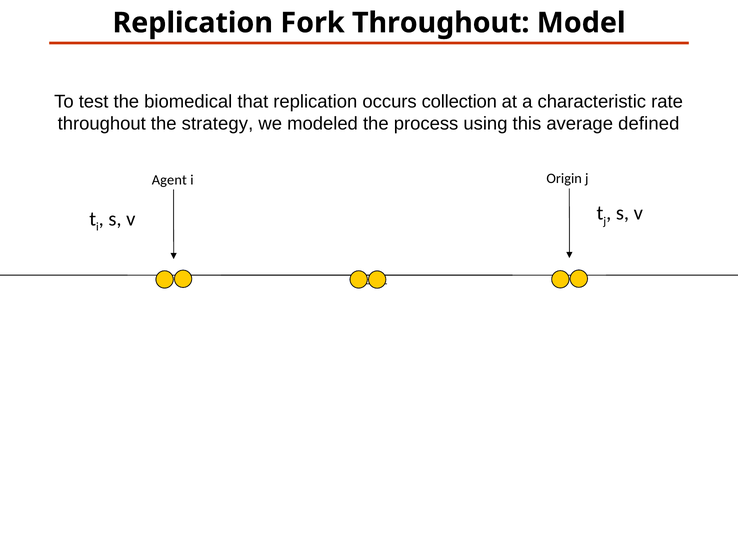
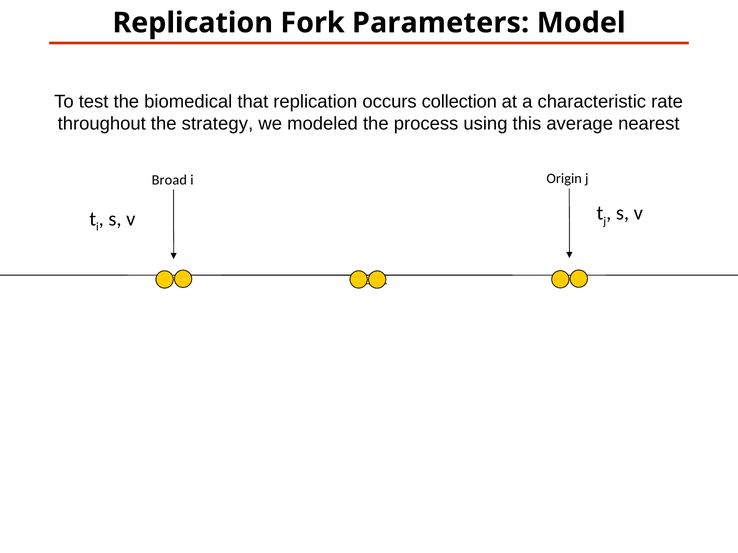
Fork Throughout: Throughout -> Parameters (441, 23)
defined: defined -> nearest (649, 124)
Agent: Agent -> Broad (169, 180)
